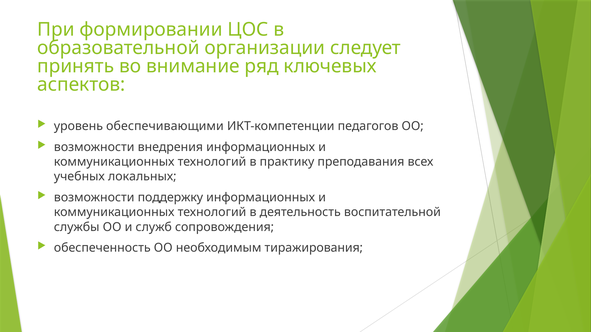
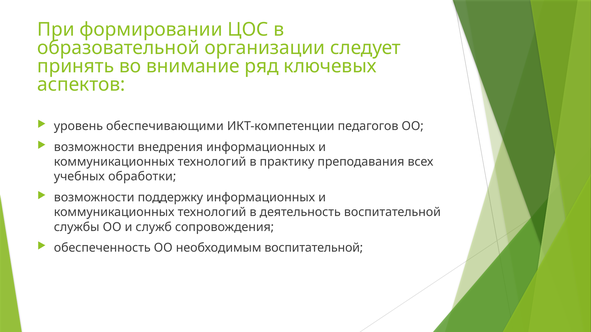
локальных: локальных -> обработки (142, 177)
необходимым тиражирования: тиражирования -> воспитательной (314, 248)
